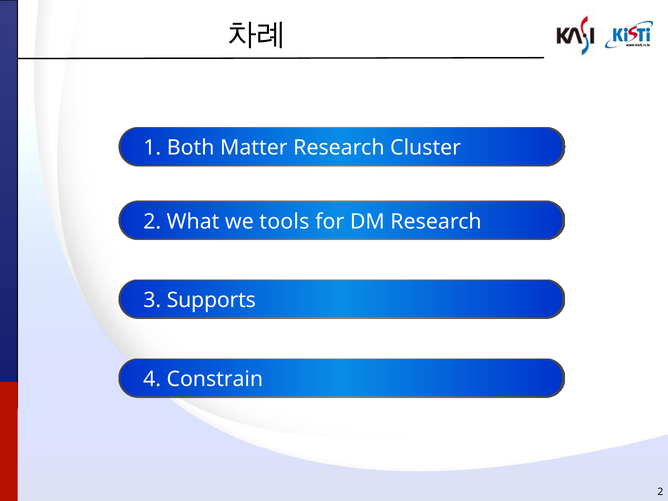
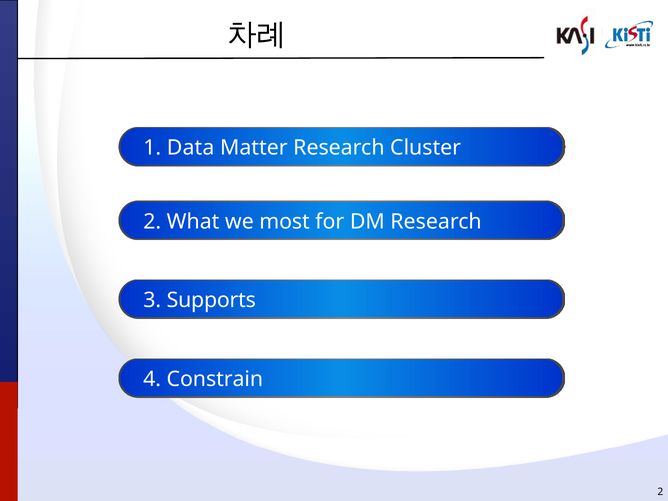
Both: Both -> Data (191, 148)
tools: tools -> most (285, 222)
